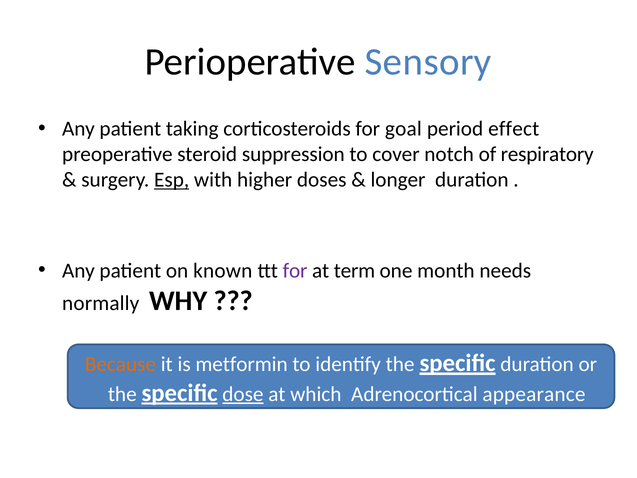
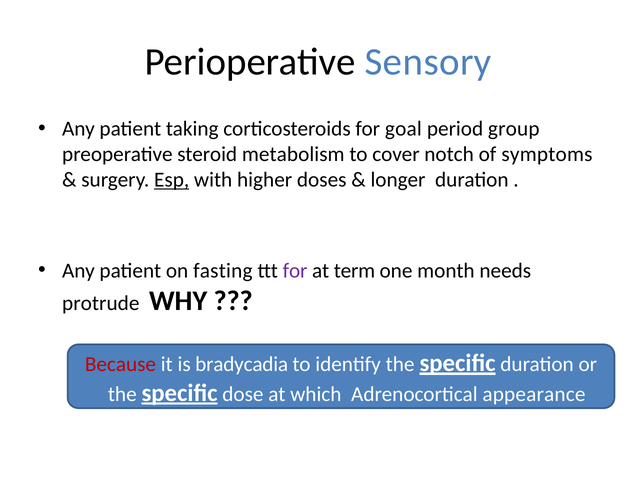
effect: effect -> group (514, 129)
suppression: suppression -> metabolism (293, 154)
respiratory: respiratory -> symptoms (547, 154)
known: known -> fasting (223, 270)
normally: normally -> protrude (101, 303)
Because colour: orange -> red (120, 364)
metformin: metformin -> bradycadia (242, 364)
dose underline: present -> none (243, 394)
